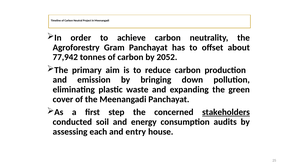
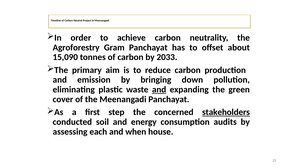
77,942: 77,942 -> 15,090 (65, 57)
2052: 2052 -> 2033 (167, 57)
and underline: none -> present (159, 90)
entry: entry -> when (136, 132)
